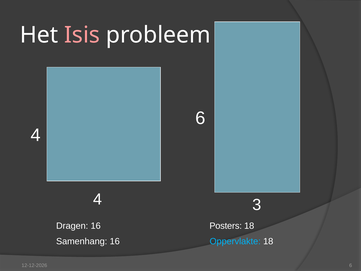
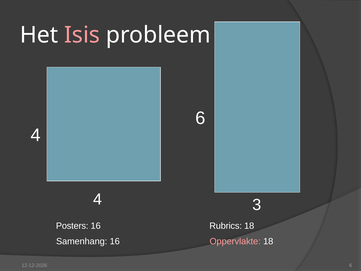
Dragen: Dragen -> Posters (72, 226)
Posters: Posters -> Rubrics (226, 226)
Oppervlakte colour: light blue -> pink (235, 241)
